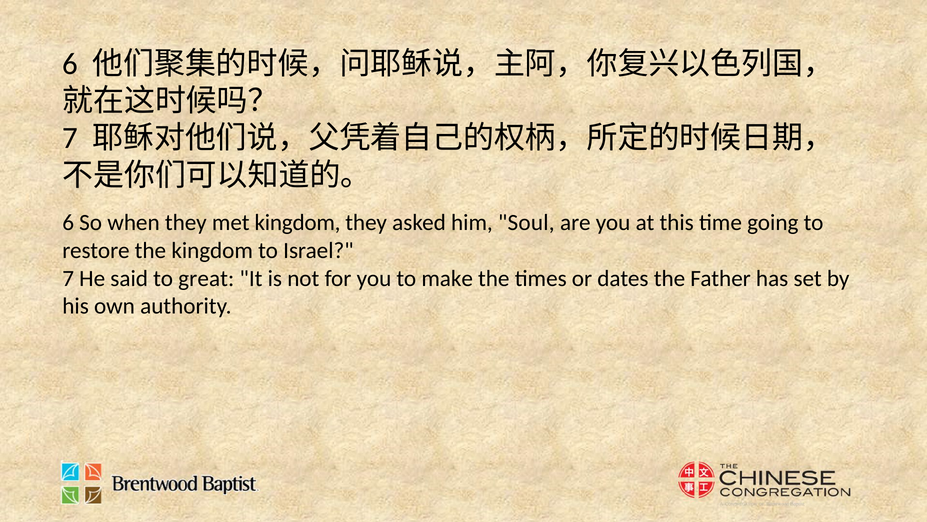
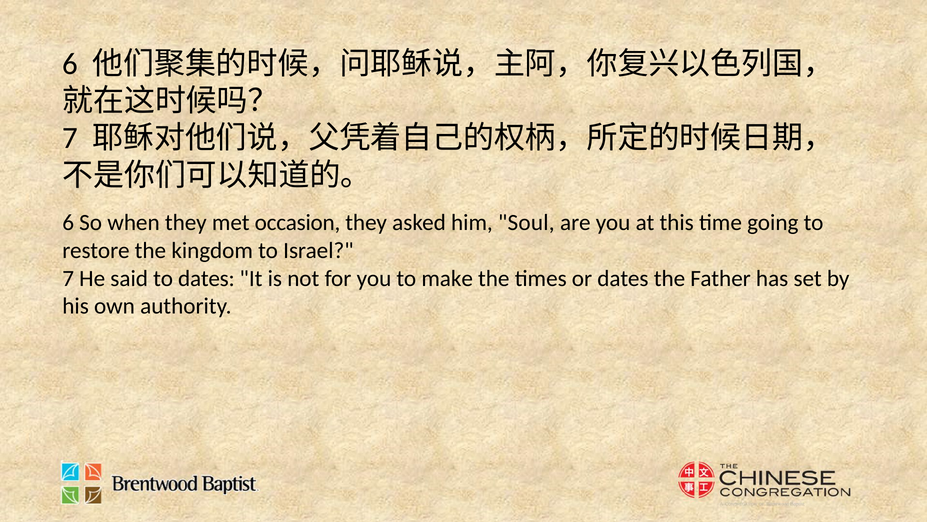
met kingdom: kingdom -> occasion (298, 223)
to great: great -> dates (206, 278)
